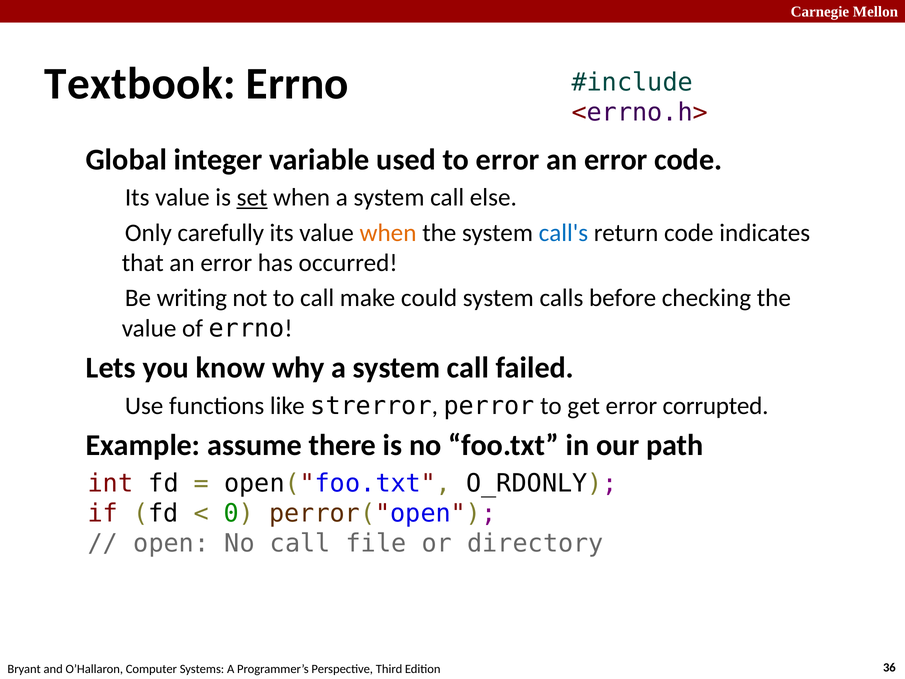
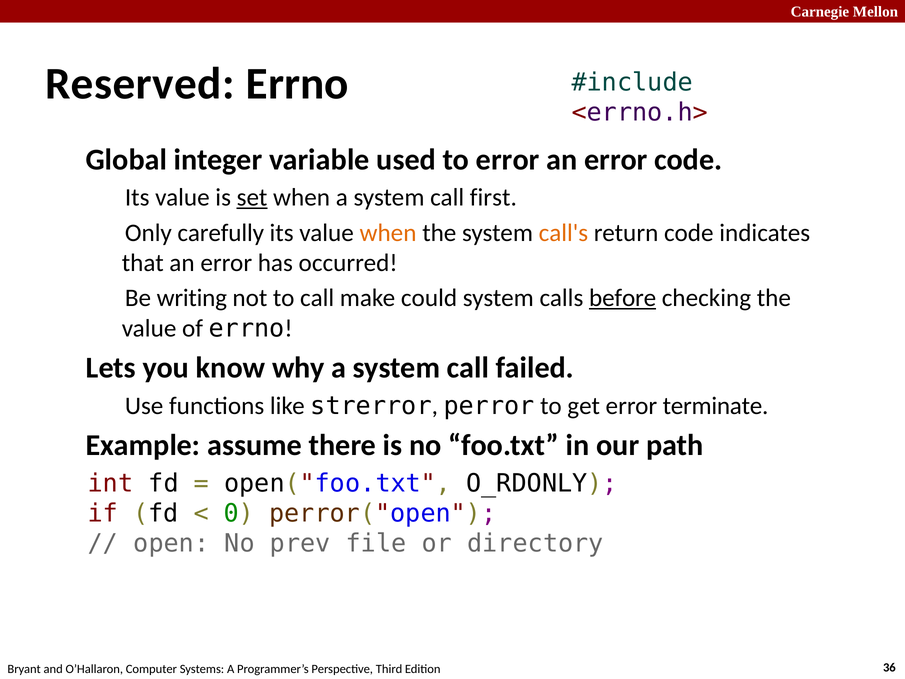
Textbook: Textbook -> Reserved (140, 84)
else: else -> first (493, 197)
call's colour: blue -> orange (563, 233)
before underline: none -> present (623, 298)
corrupted: corrupted -> terminate (716, 406)
No call: call -> prev (300, 543)
